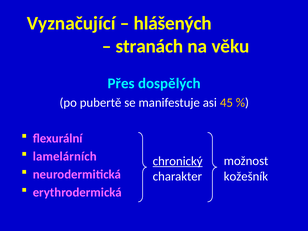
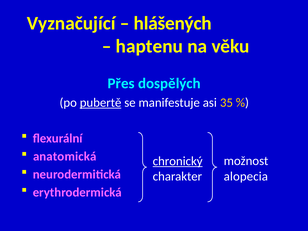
stranách: stranách -> haptenu (149, 46)
pubertě underline: none -> present (101, 103)
45: 45 -> 35 (226, 103)
lamelárních: lamelárních -> anatomická (65, 156)
kožešník: kožešník -> alopecia (246, 176)
